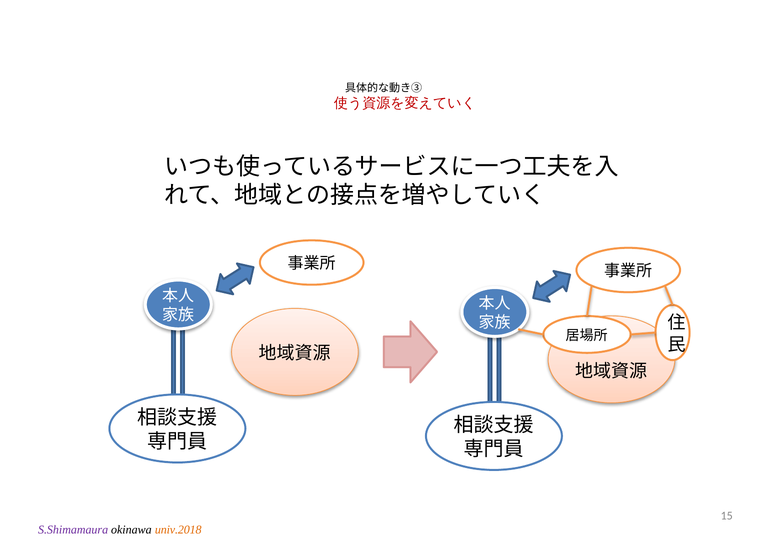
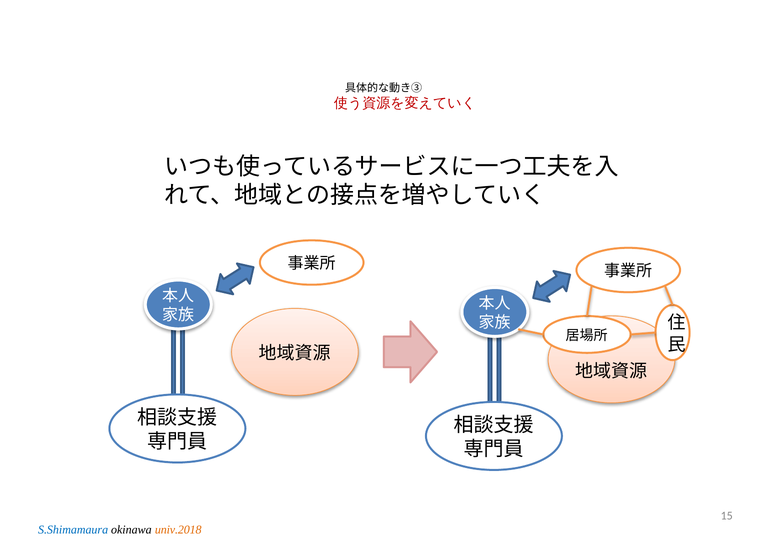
S.Shimamaura colour: purple -> blue (73, 529)
